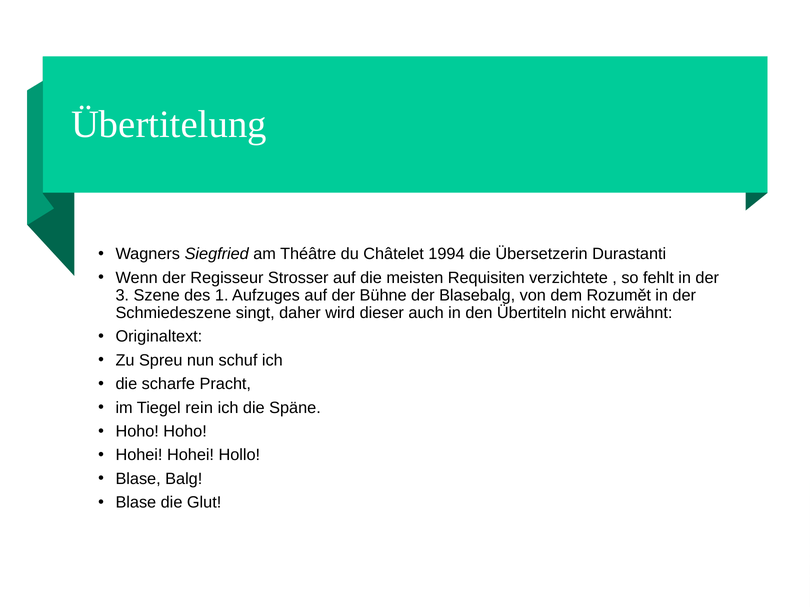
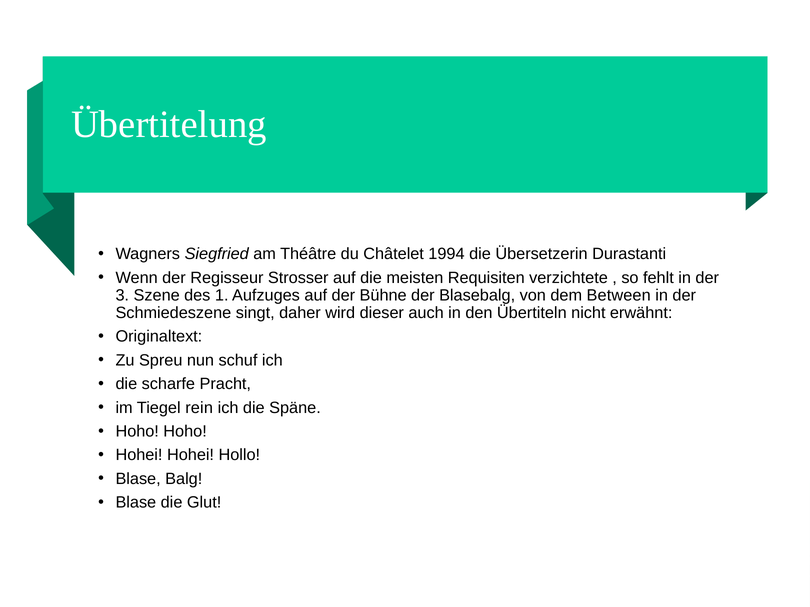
Rozumět: Rozumět -> Between (619, 295)
